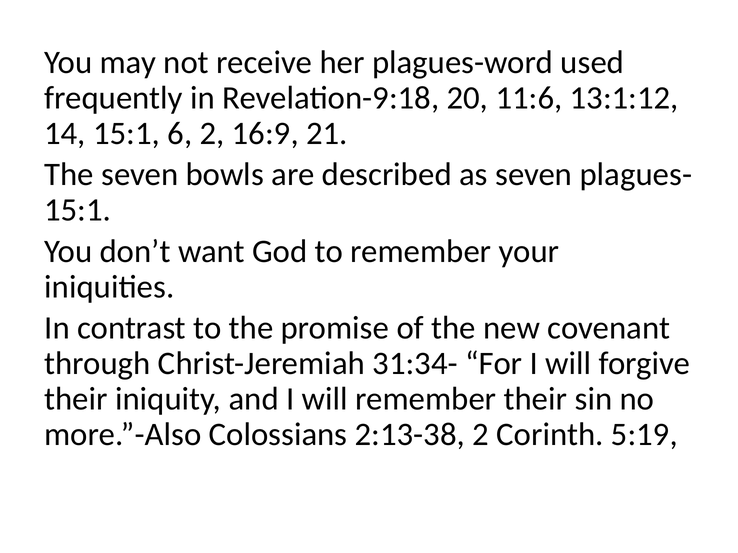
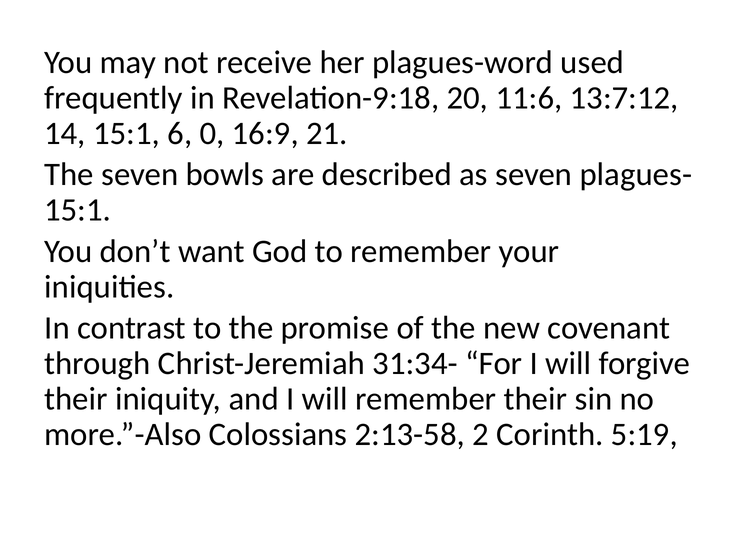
13:1:12: 13:1:12 -> 13:7:12 (624, 98)
6 2: 2 -> 0 (212, 133)
2:13-38: 2:13-38 -> 2:13-58 (410, 435)
